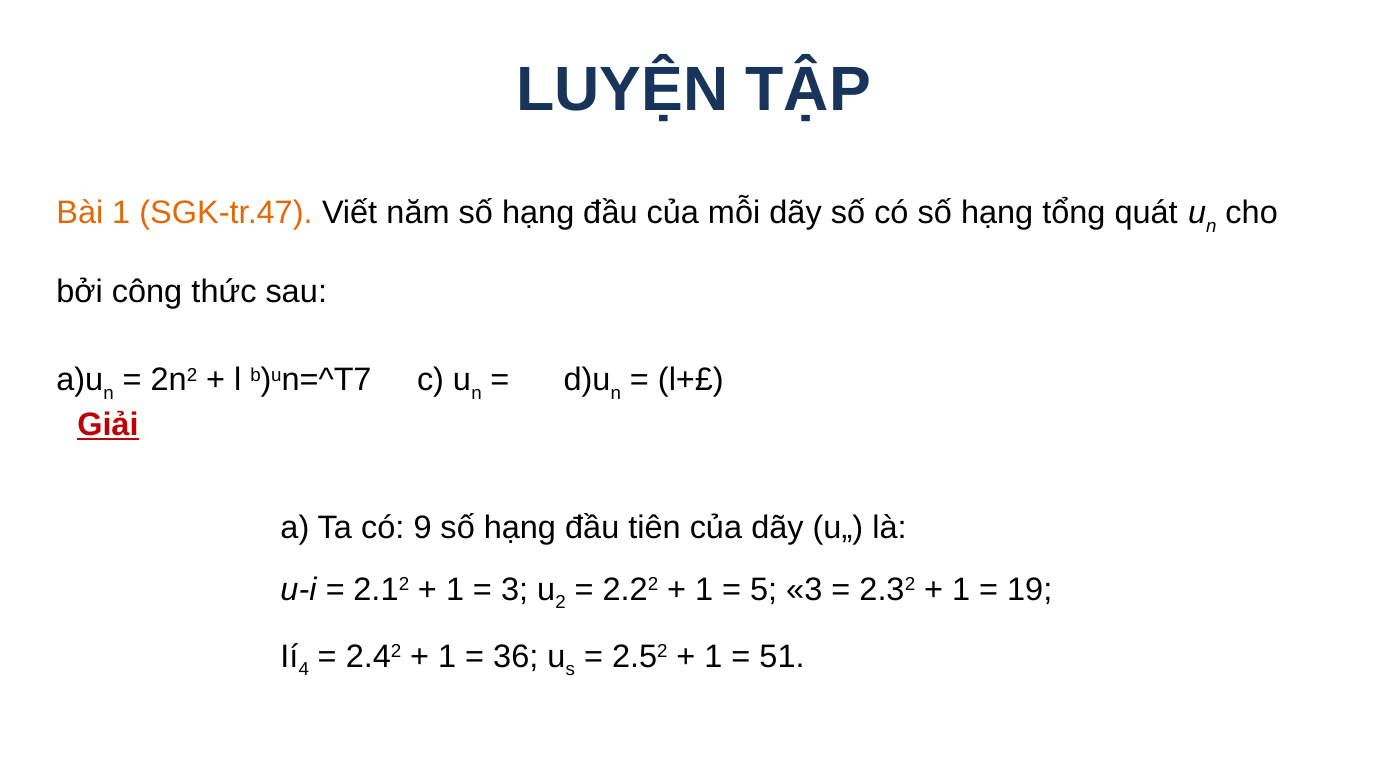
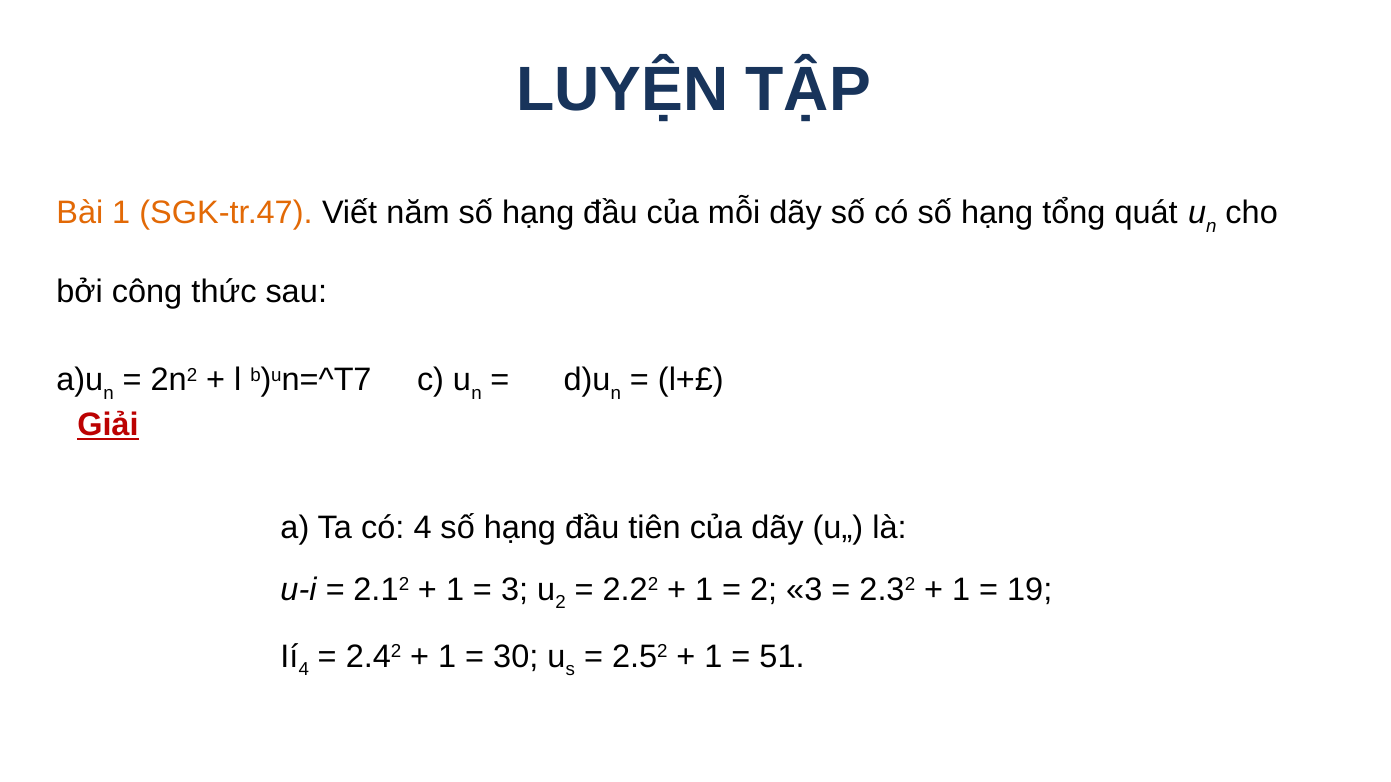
có 9: 9 -> 4 (423, 529)
5: 5 -> 2 (764, 590)
36: 36 -> 30 (516, 657)
